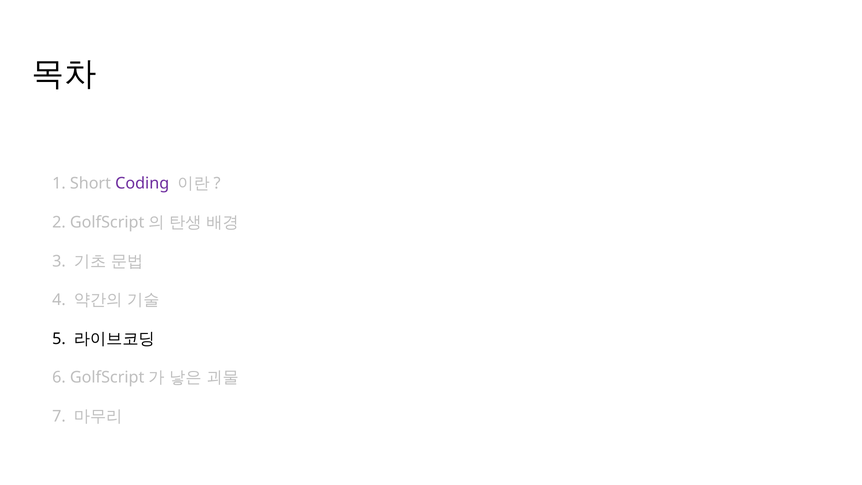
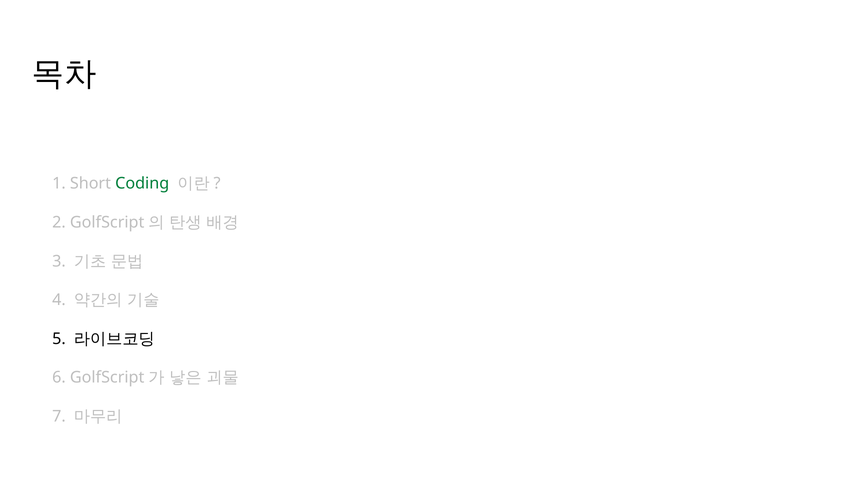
Coding colour: purple -> green (142, 184)
